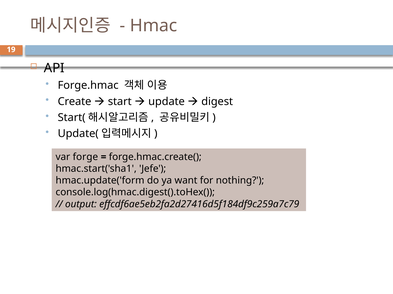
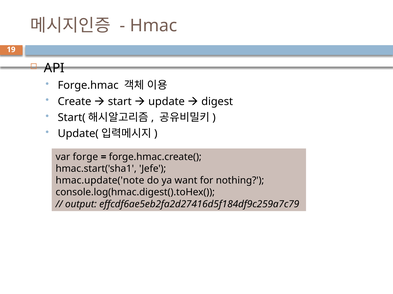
hmac.update('form: hmac.update('form -> hmac.update('note (100, 181)
